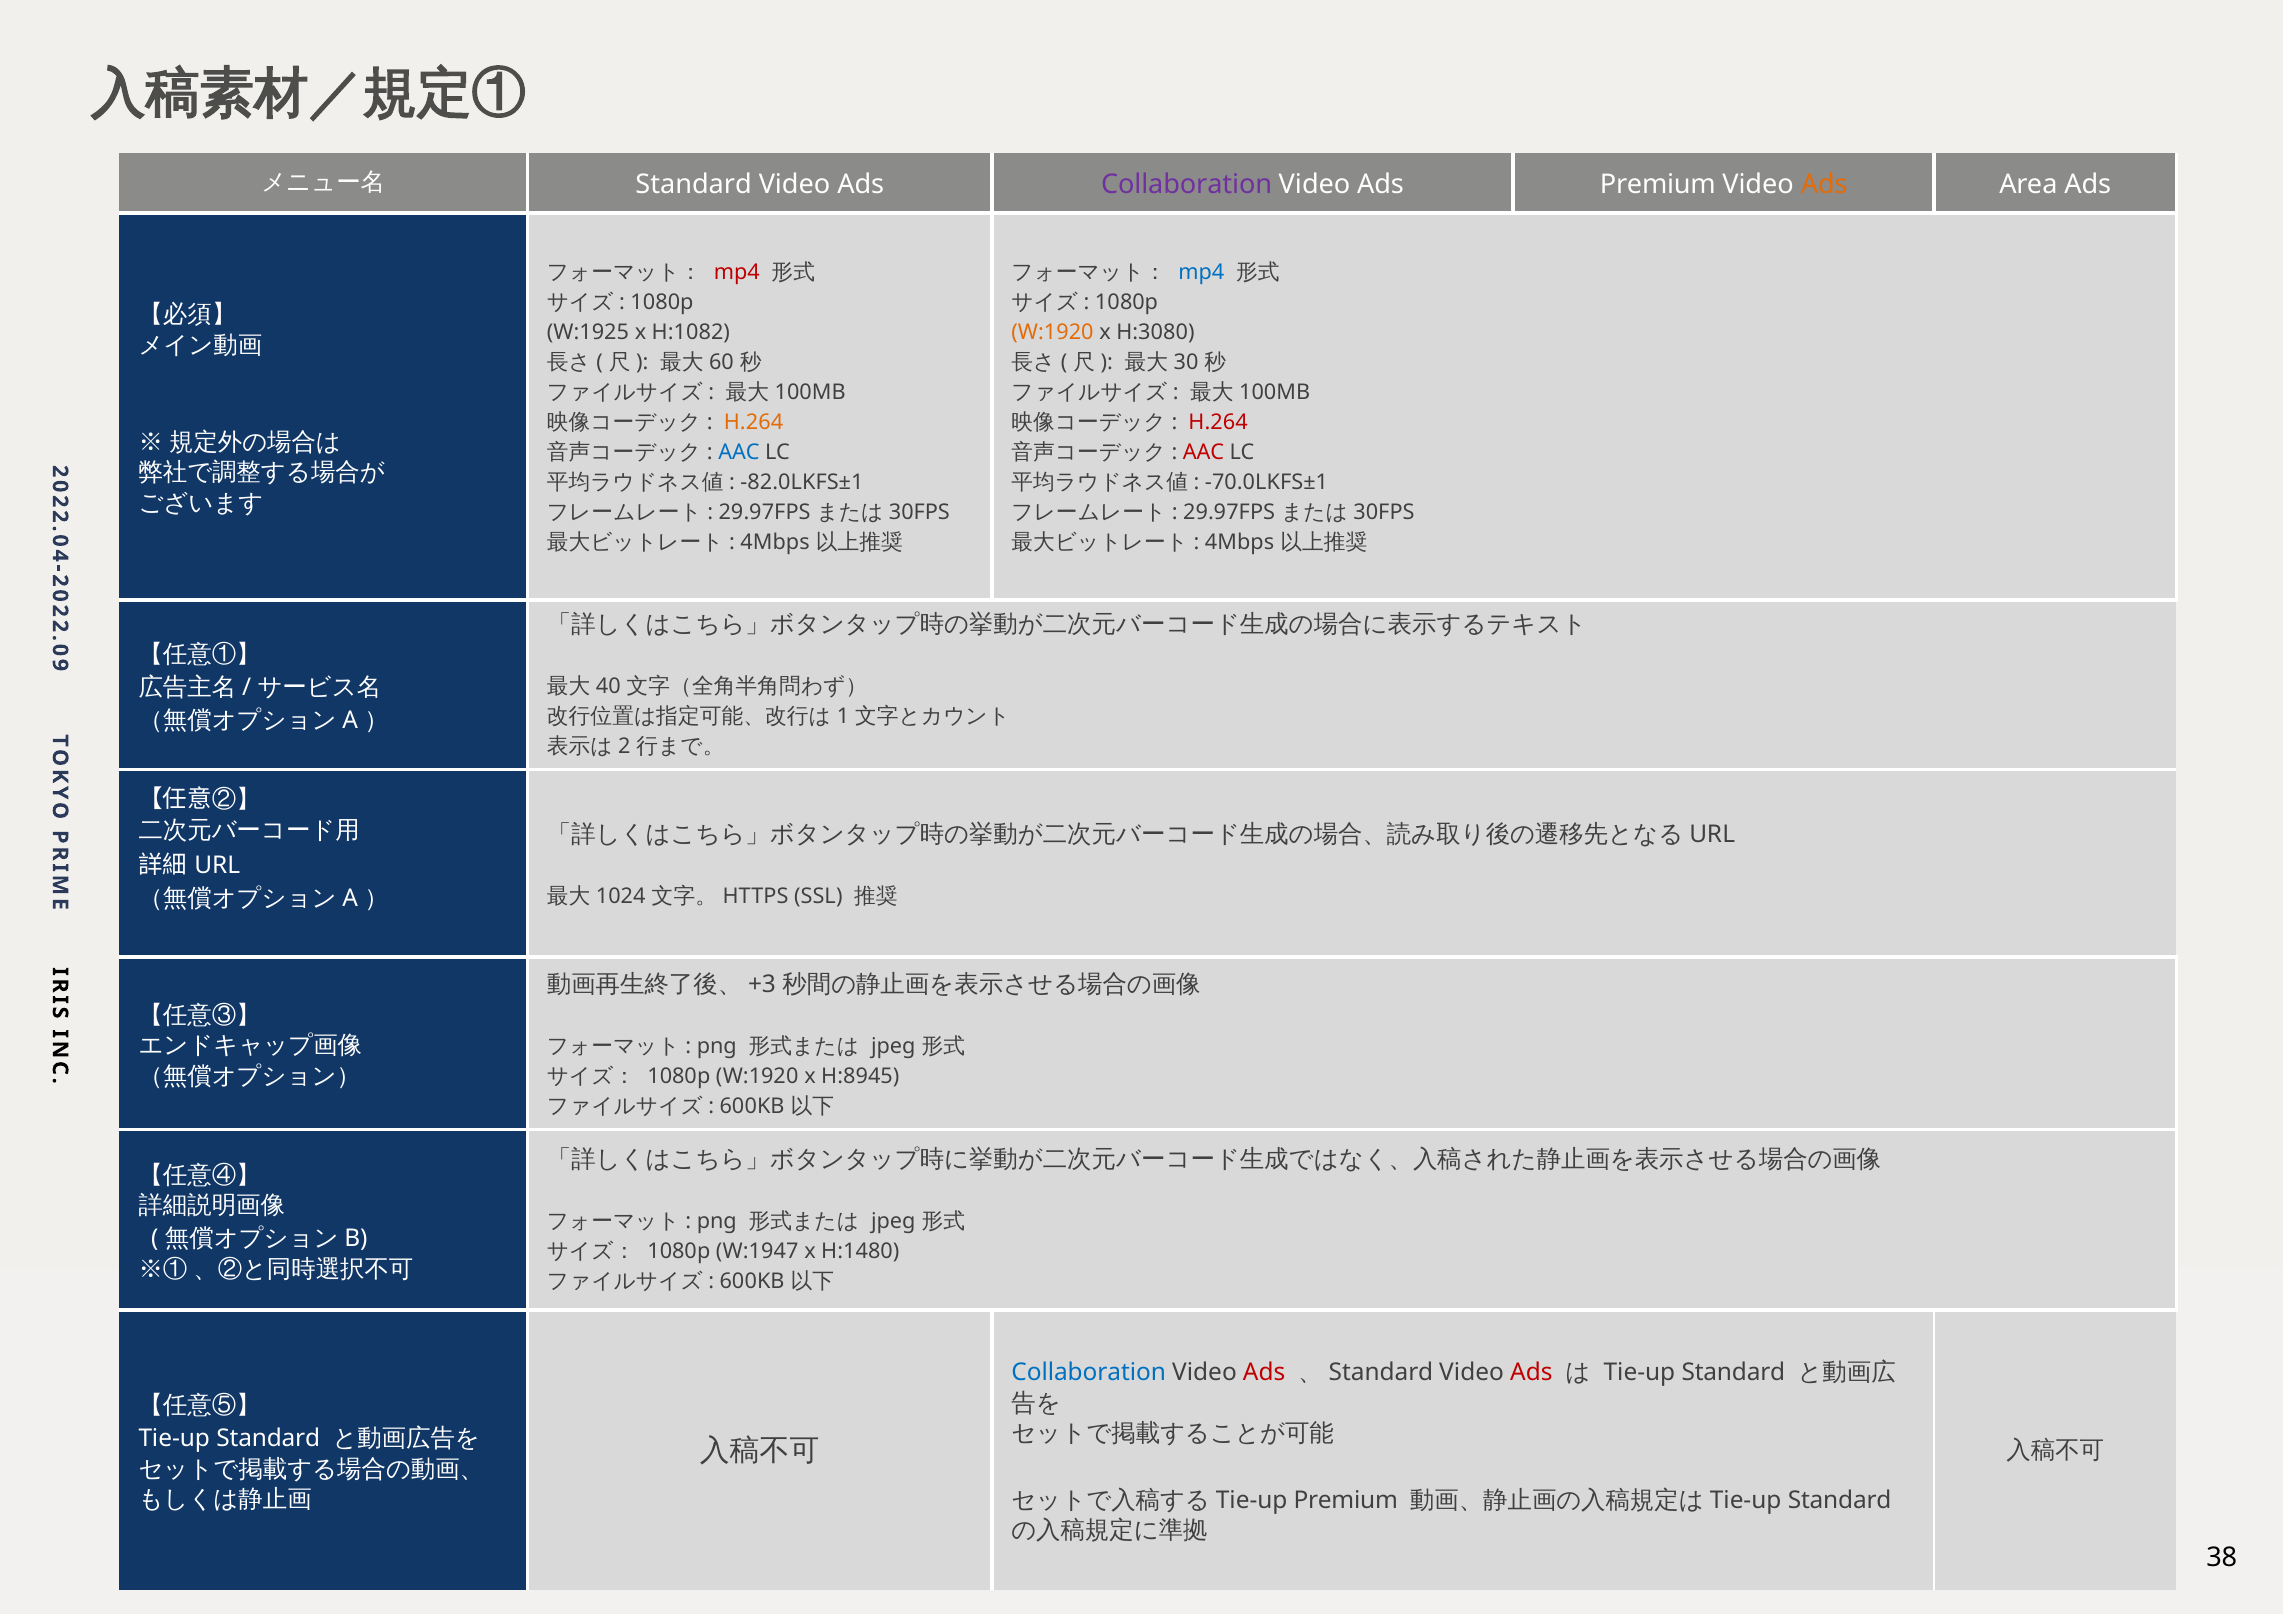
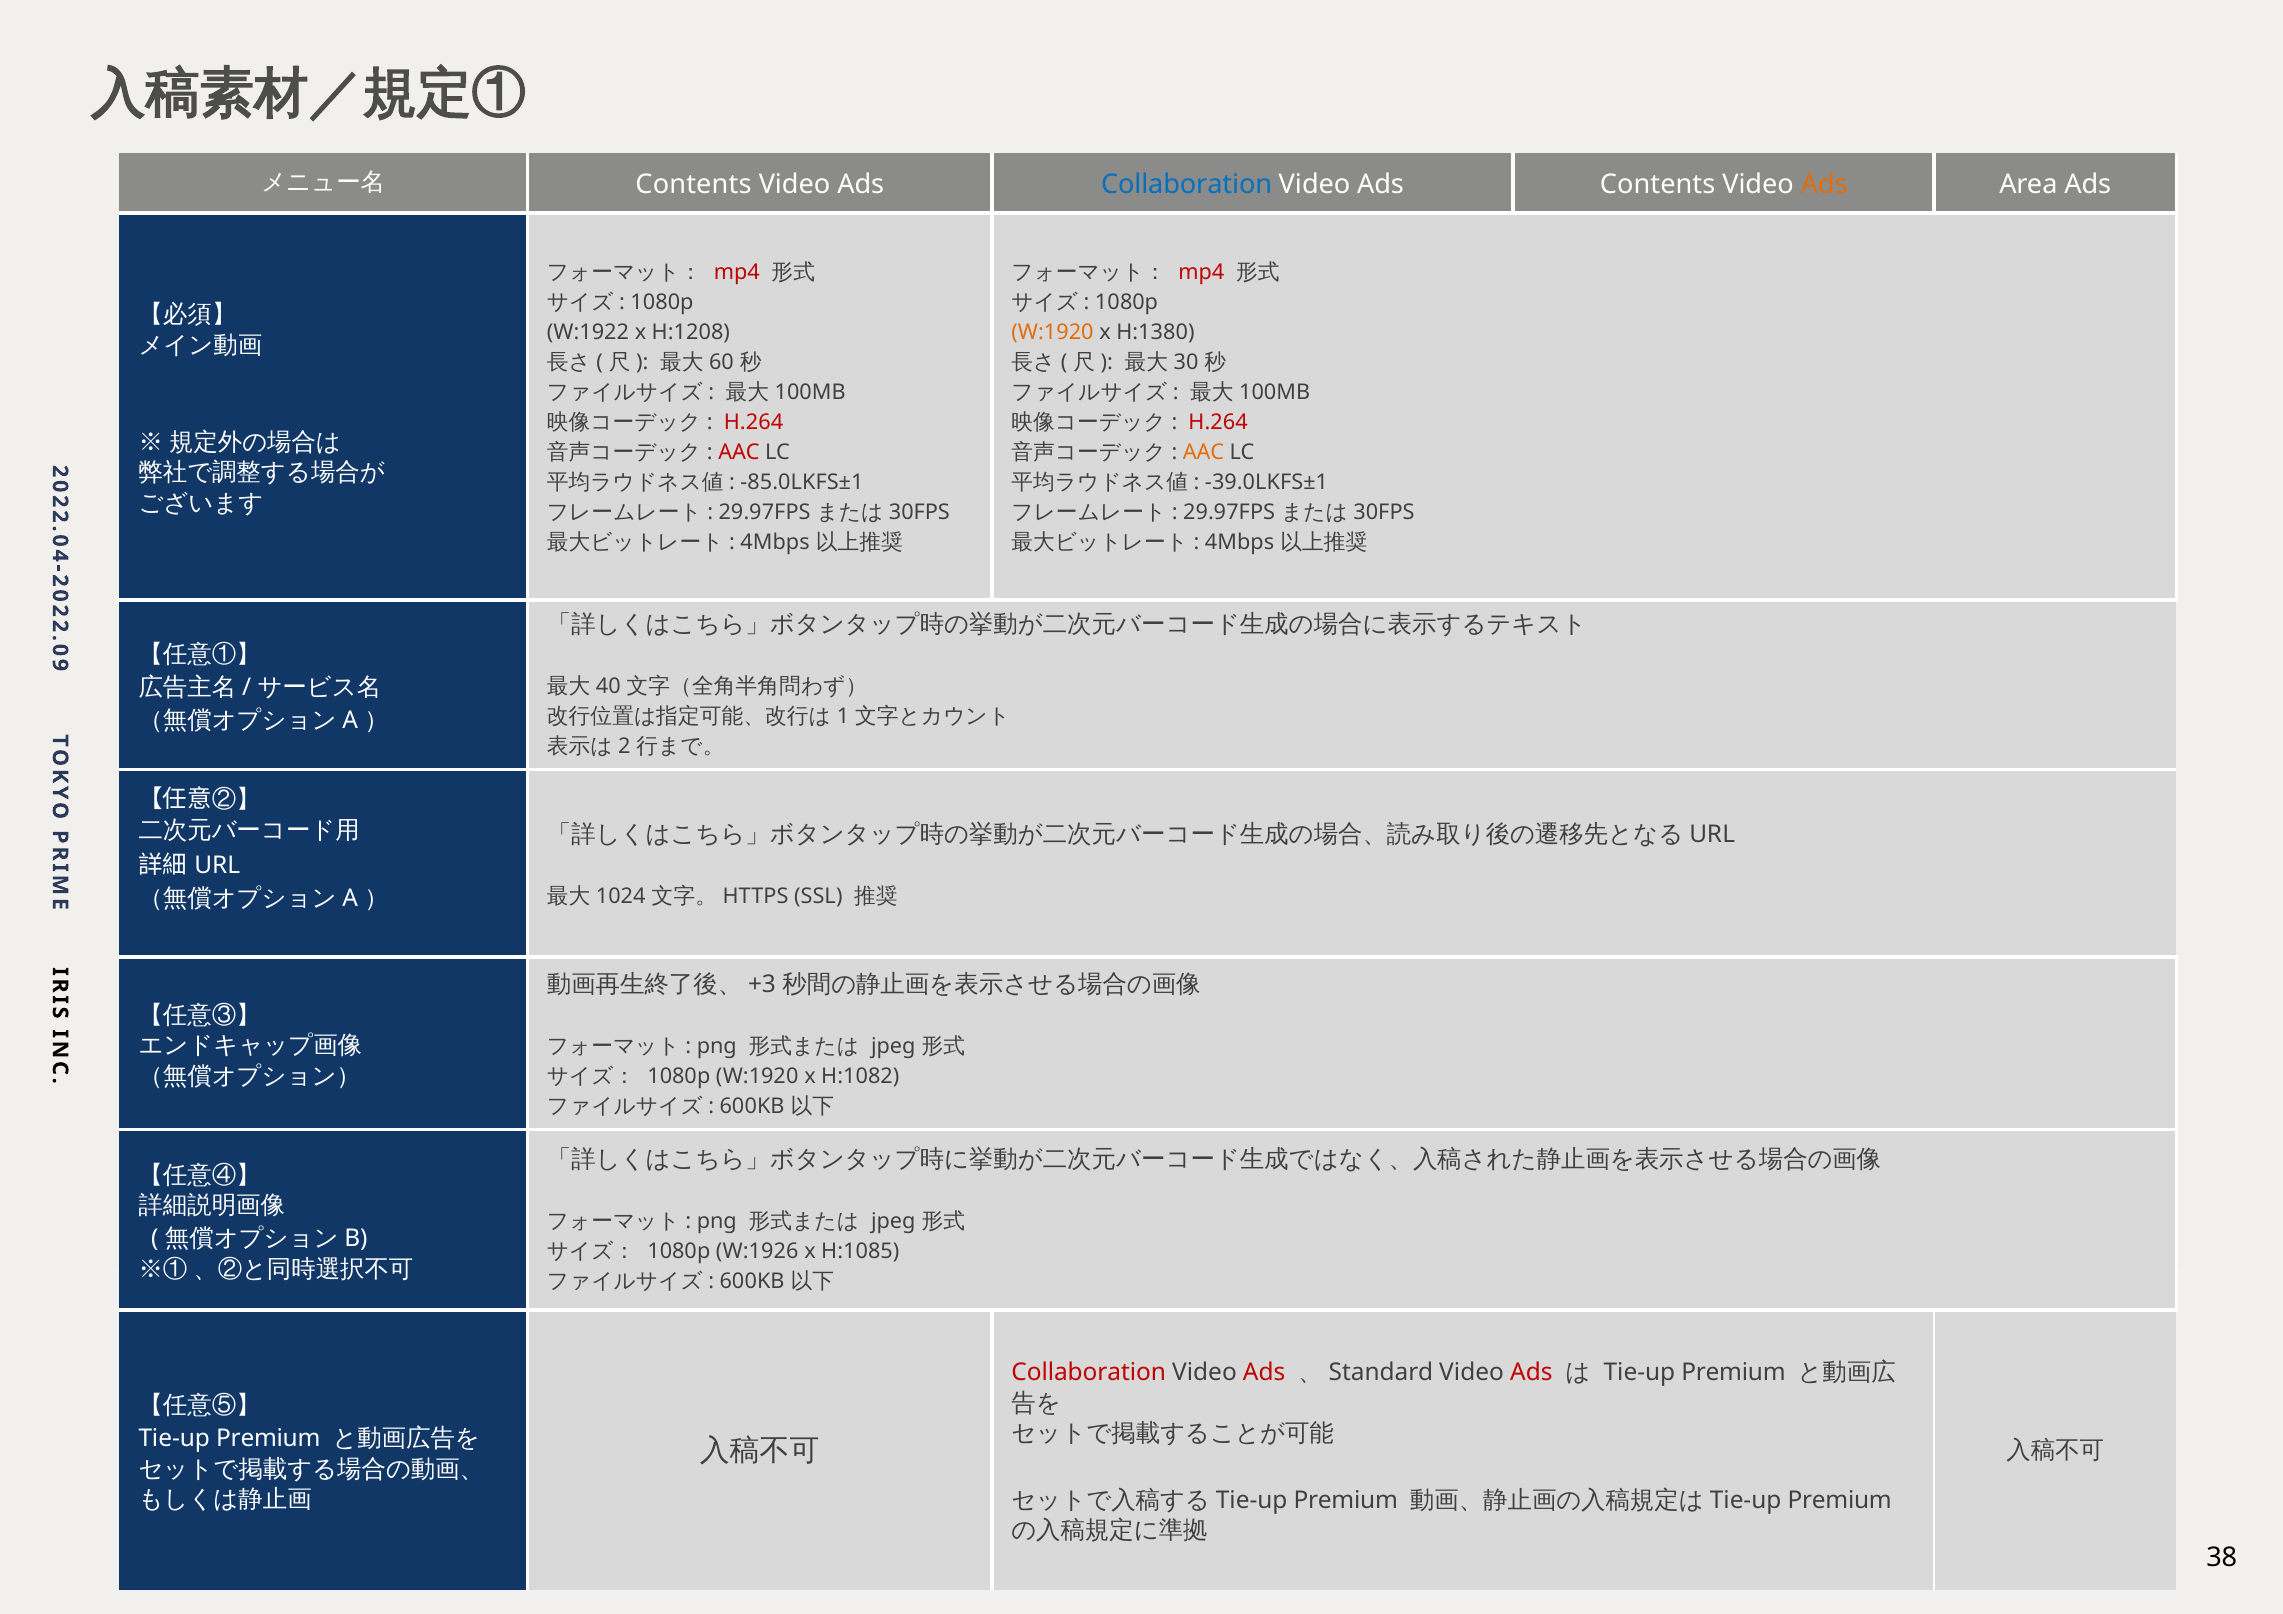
Standard: Standard -> Contents (694, 184)
Collaboration colour: purple -> blue (1187, 184)
Ads Premium: Premium -> Contents (1658, 184)
mp4 colour: blue -> red (1201, 273)
W:1925: W:1925 -> W:1922 (588, 333)
H:1082: H:1082 -> H:1208 (691, 333)
H:3080: H:3080 -> H:1380 (1155, 333)
H.264 colour: orange -> red (754, 423)
AAC colour: blue -> red (739, 453)
AAC colour: red -> orange (1203, 453)
-82.0LKFS±1: -82.0LKFS±1 -> -85.0LKFS±1 (802, 483)
-70.0LKFS±1: -70.0LKFS±1 -> -39.0LKFS±1 (1267, 483)
H:8945: H:8945 -> H:1082 (860, 1076)
W:1947: W:1947 -> W:1926 (757, 1251)
H:1480: H:1480 -> H:1085 (860, 1251)
Collaboration colour: blue -> red (1089, 1373)
Standard: Standard -> Premium (1733, 1373)
Standard: Standard -> Premium (268, 1439)
Standard: Standard -> Premium (1840, 1500)
